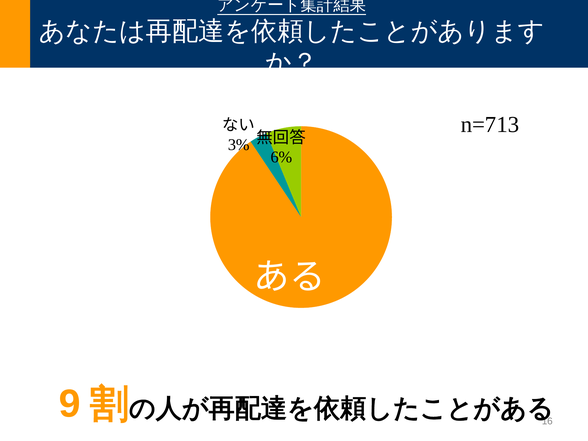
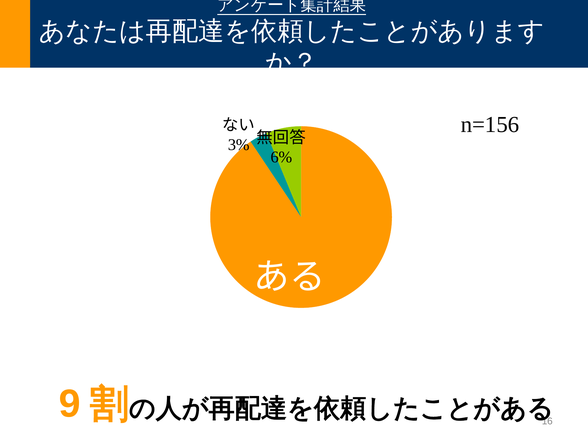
n=713: n=713 -> n=156 (490, 125)
